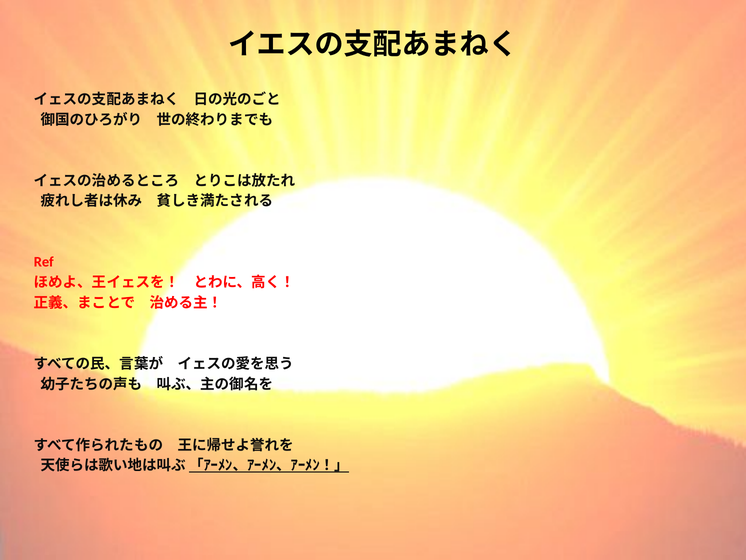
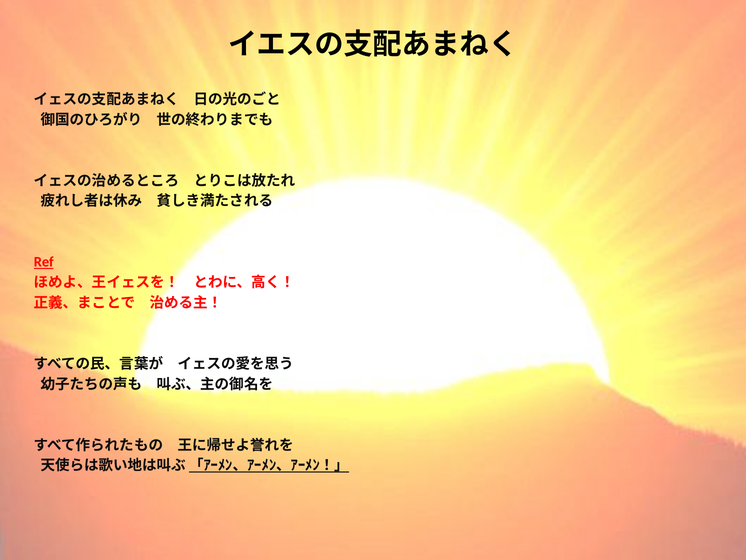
Ref underline: none -> present (44, 262)
